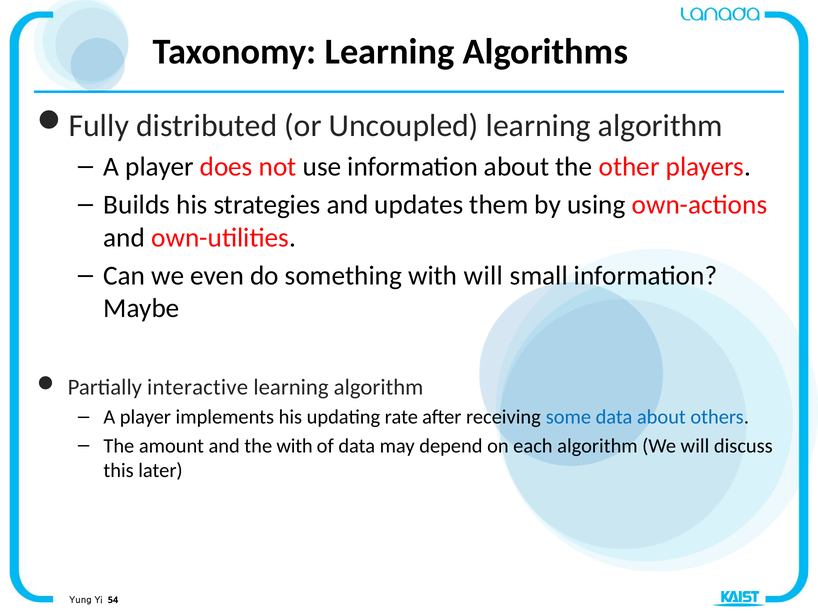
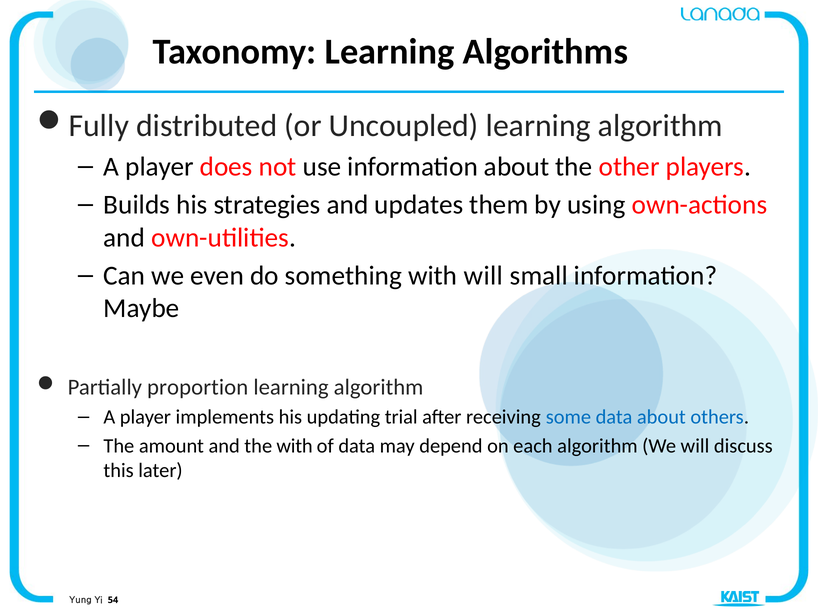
interactive: interactive -> proportion (198, 387)
rate: rate -> trial (401, 417)
